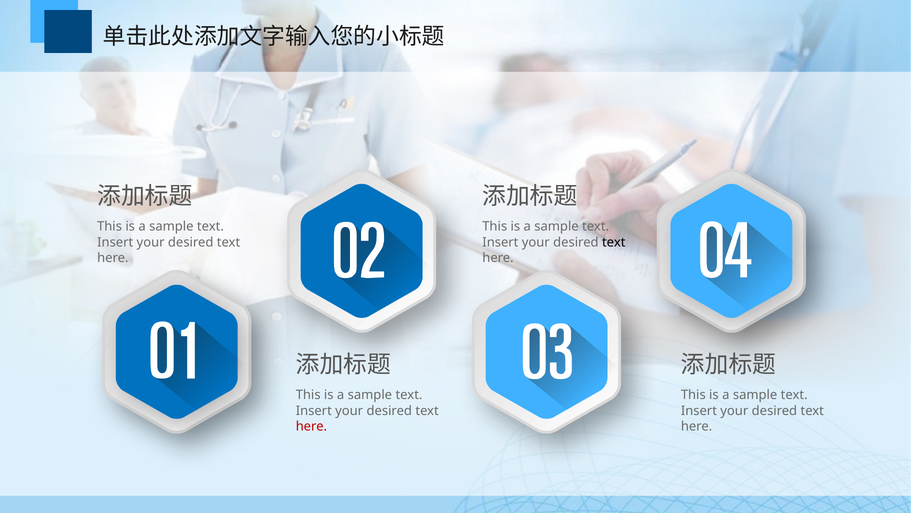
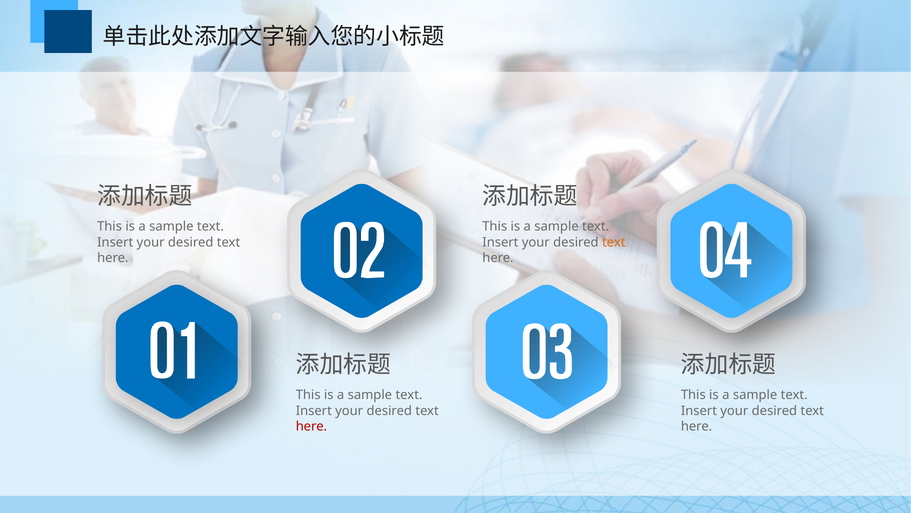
text colour: black -> orange (614, 242)
